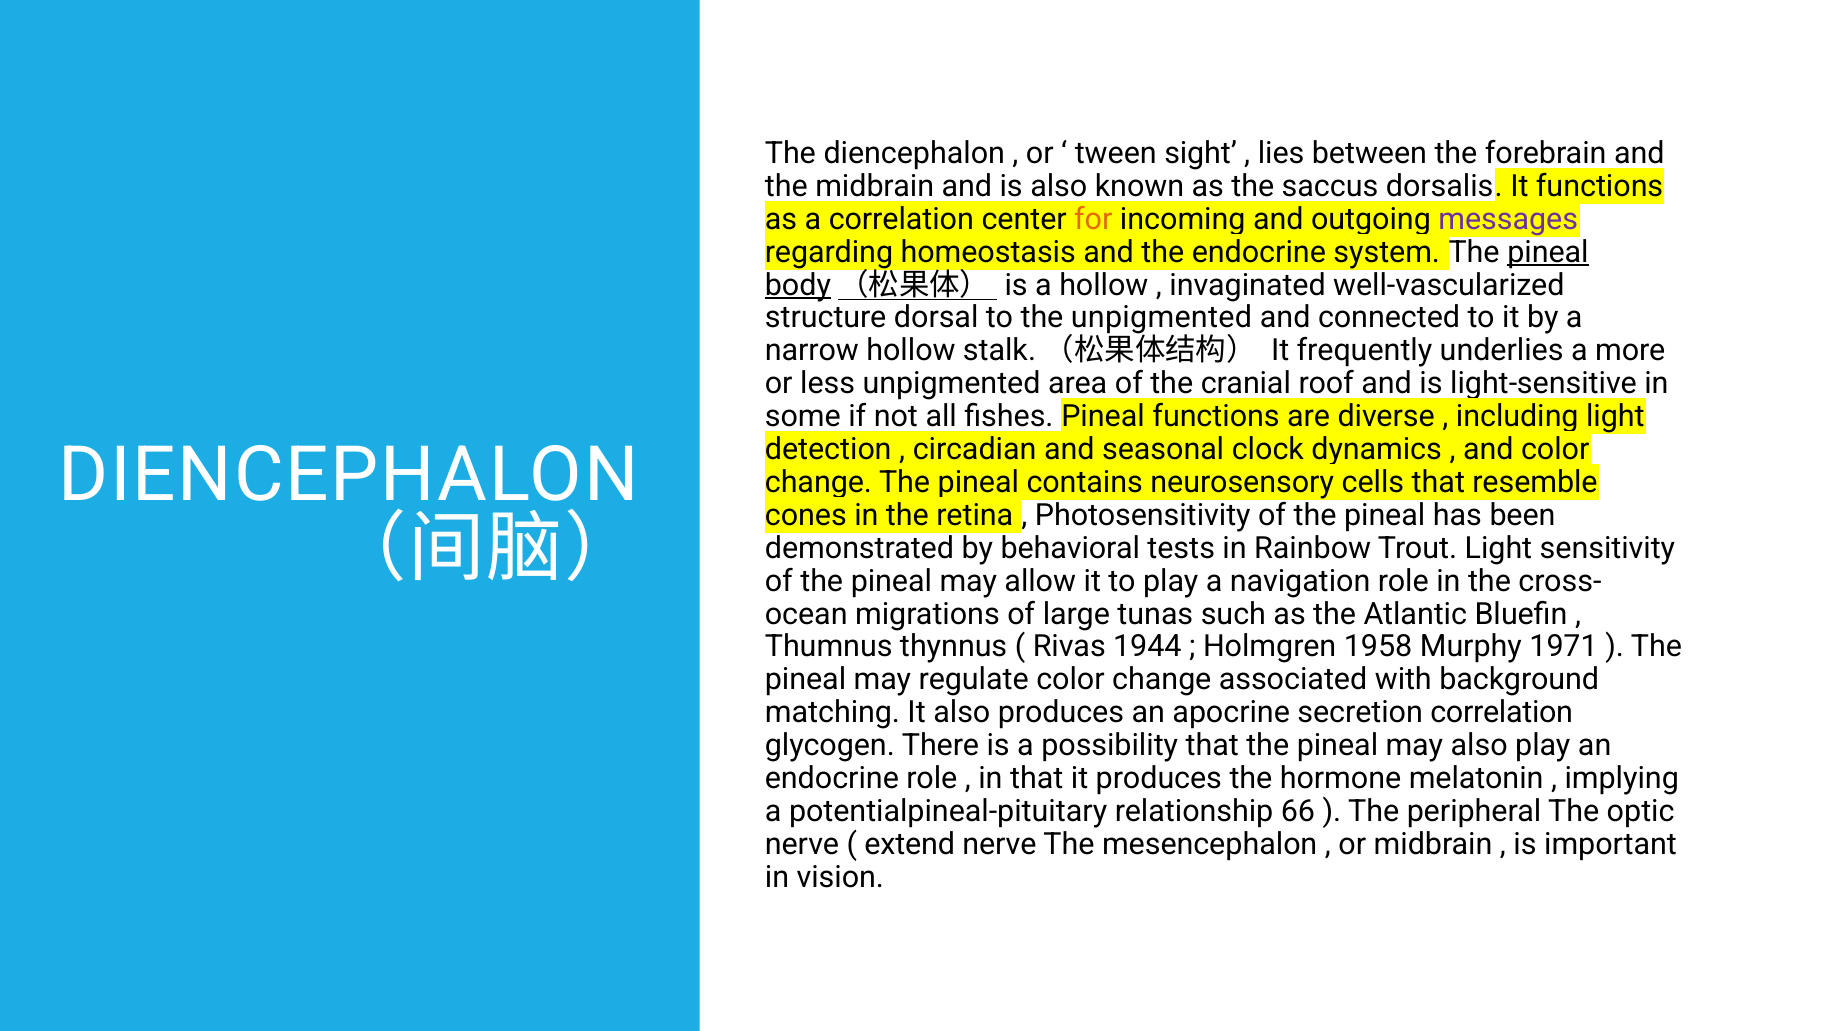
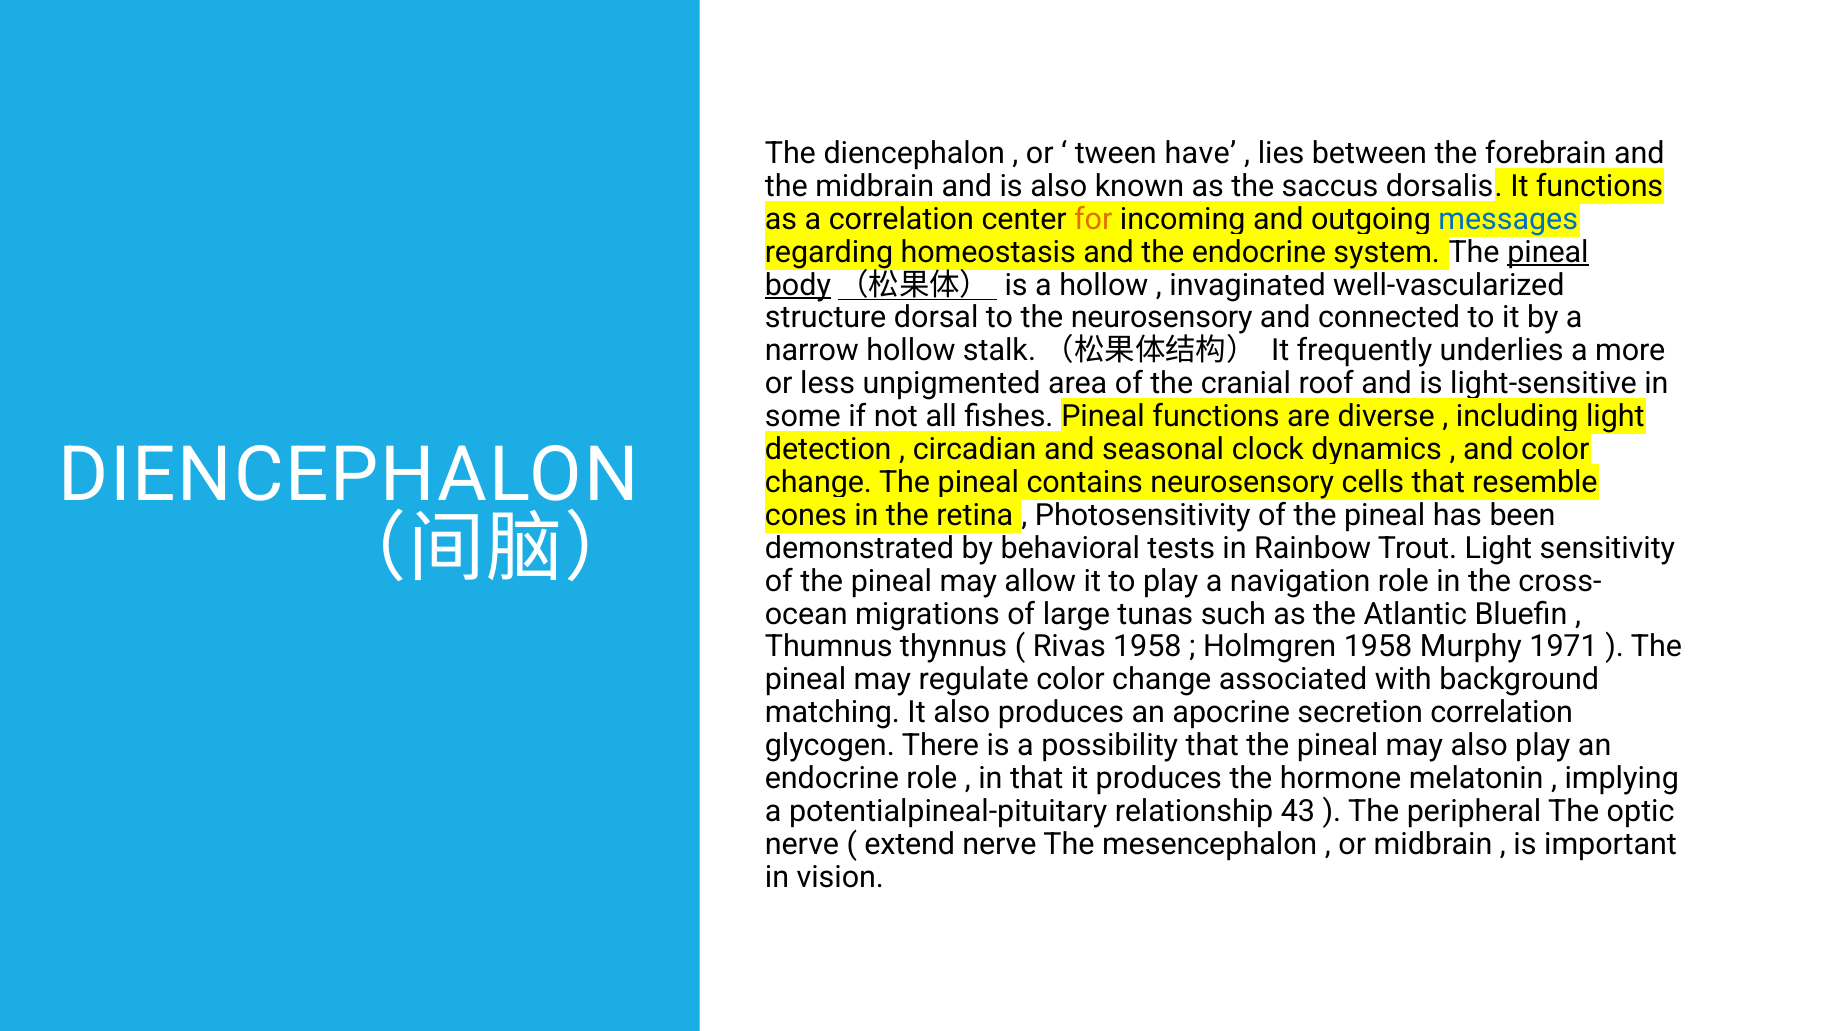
sight: sight -> have (1200, 153)
messages colour: purple -> blue (1508, 219)
the unpigmented: unpigmented -> neurosensory (1162, 318)
Rivas 1944: 1944 -> 1958 (1147, 647)
66: 66 -> 43 (1298, 811)
